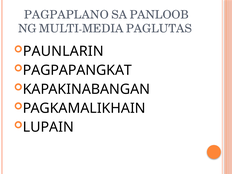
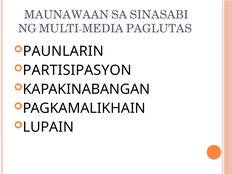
PAGPAPLANO: PAGPAPLANO -> MAUNAWAAN (66, 15)
PANLOOB: PANLOOB -> SINASABI (159, 15)
PAGPAPANGKAT: PAGPAPANGKAT -> PARTISIPASYON (77, 70)
